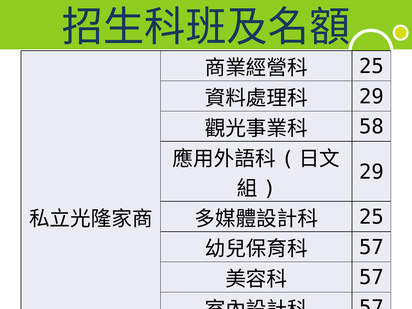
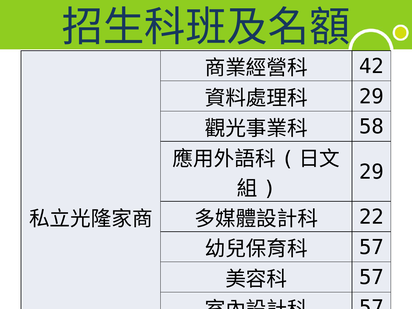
25: 25 -> 42 (371, 66)
25: 25 -> 22 (371, 217)
